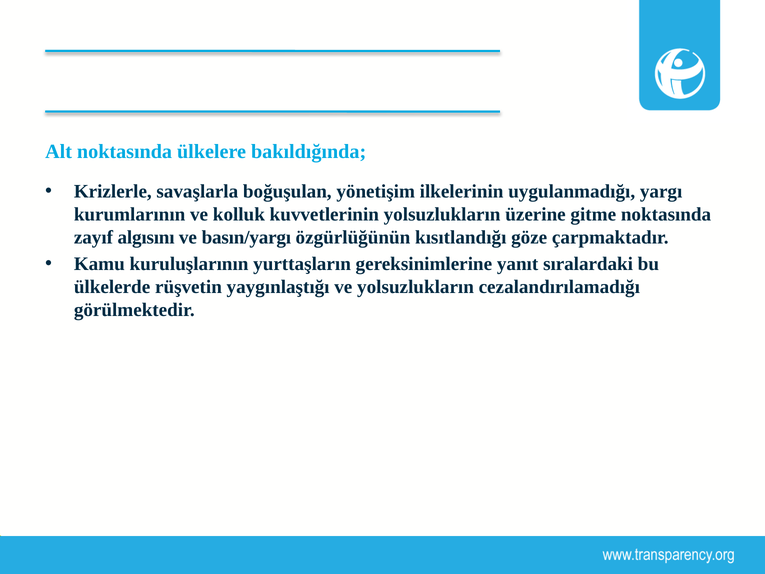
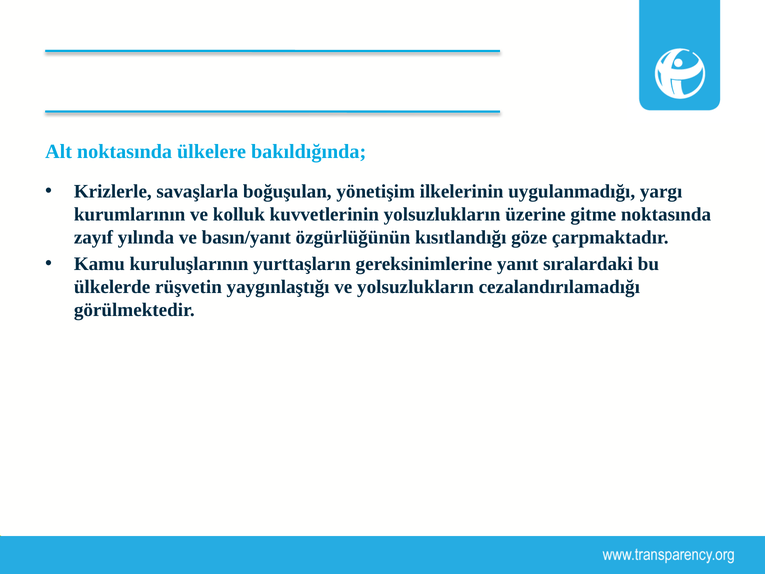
algısını: algısını -> yılında (146, 237)
basın/yargı: basın/yargı -> basın/yanıt (246, 237)
